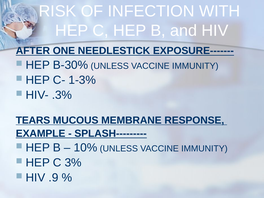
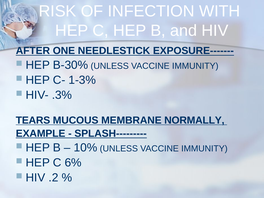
RESPONSE: RESPONSE -> NORMALLY (194, 120)
3%: 3% -> 6% (73, 163)
.9: .9 -> .2 (53, 178)
